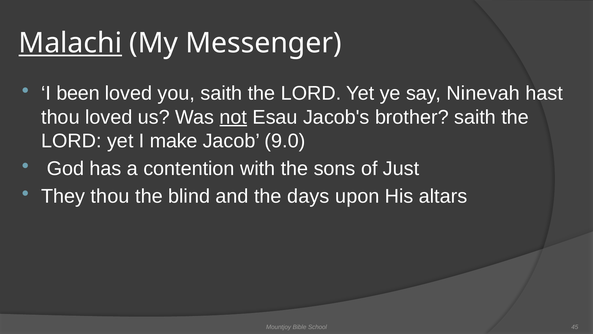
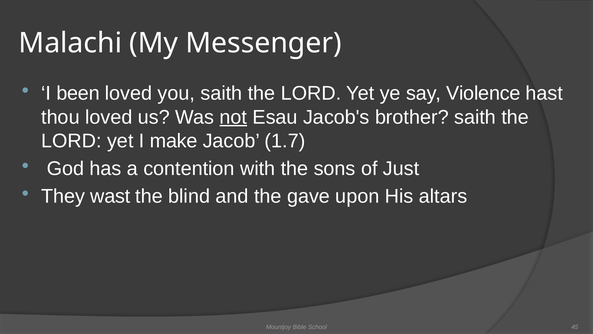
Malachi underline: present -> none (70, 43)
Ninevah: Ninevah -> Violence (483, 93)
9.0: 9.0 -> 1.7 (285, 141)
They thou: thou -> wast (110, 196)
days: days -> gave (308, 196)
